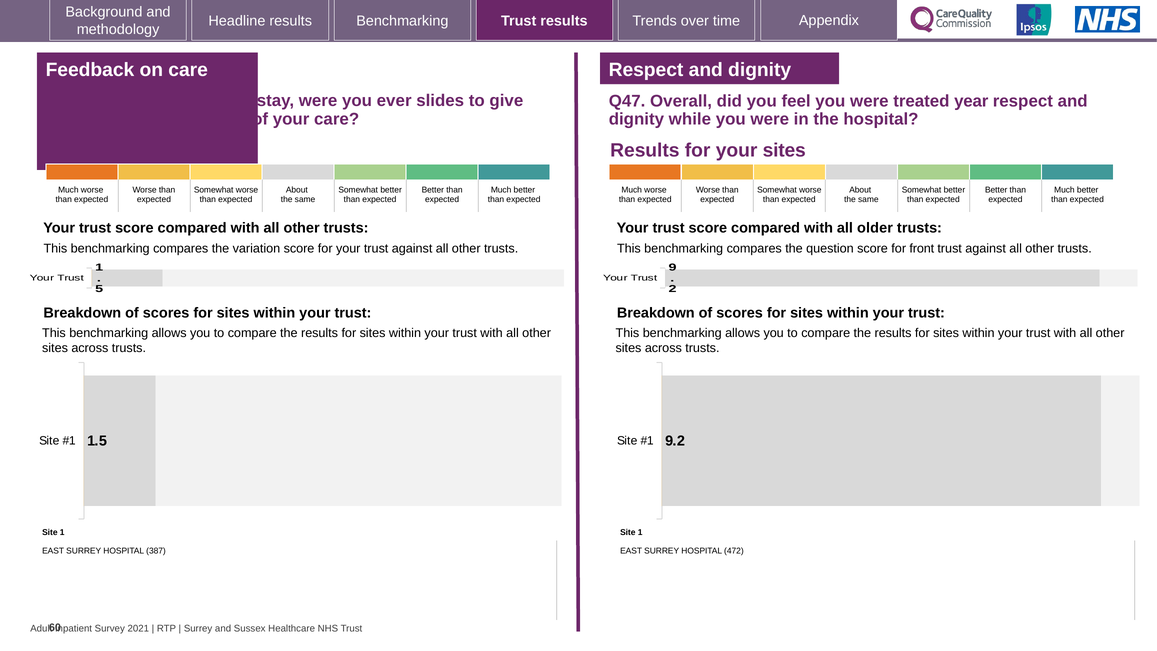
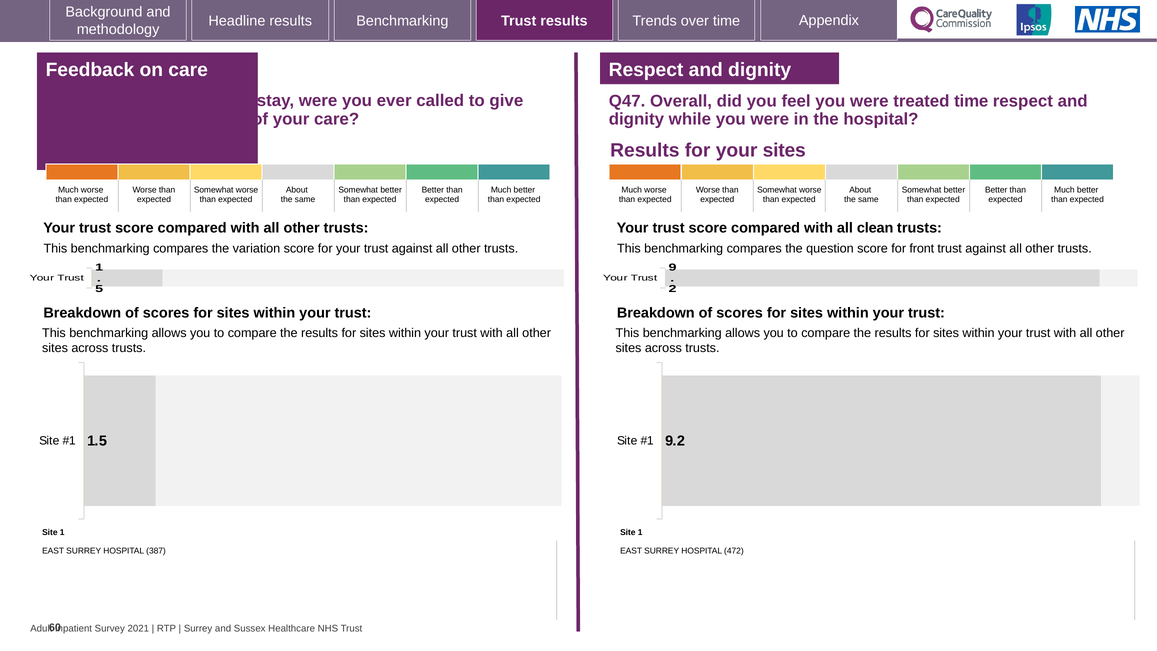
slides: slides -> called (440, 101)
treated year: year -> time (971, 101)
older: older -> clean (875, 228)
